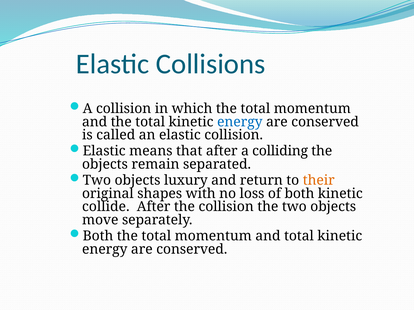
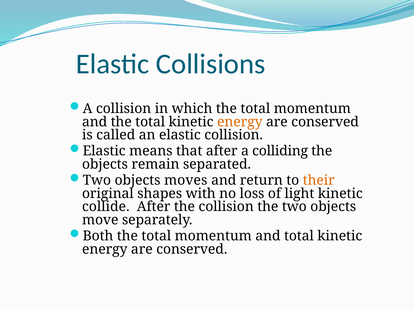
energy colour: blue -> orange (240, 122)
luxury: luxury -> moves (186, 181)
of both: both -> light (299, 194)
